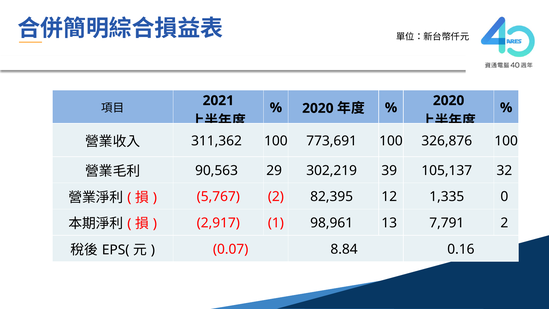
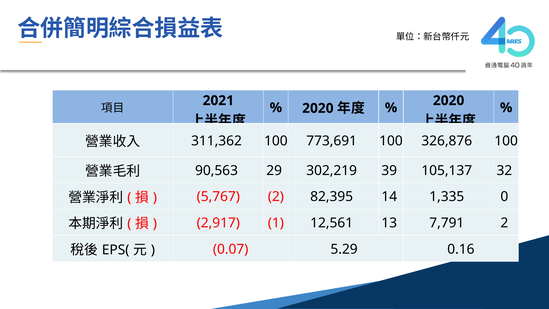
12: 12 -> 14 (389, 197)
98,961: 98,961 -> 12,561 (332, 223)
8.84: 8.84 -> 5.29 (344, 249)
